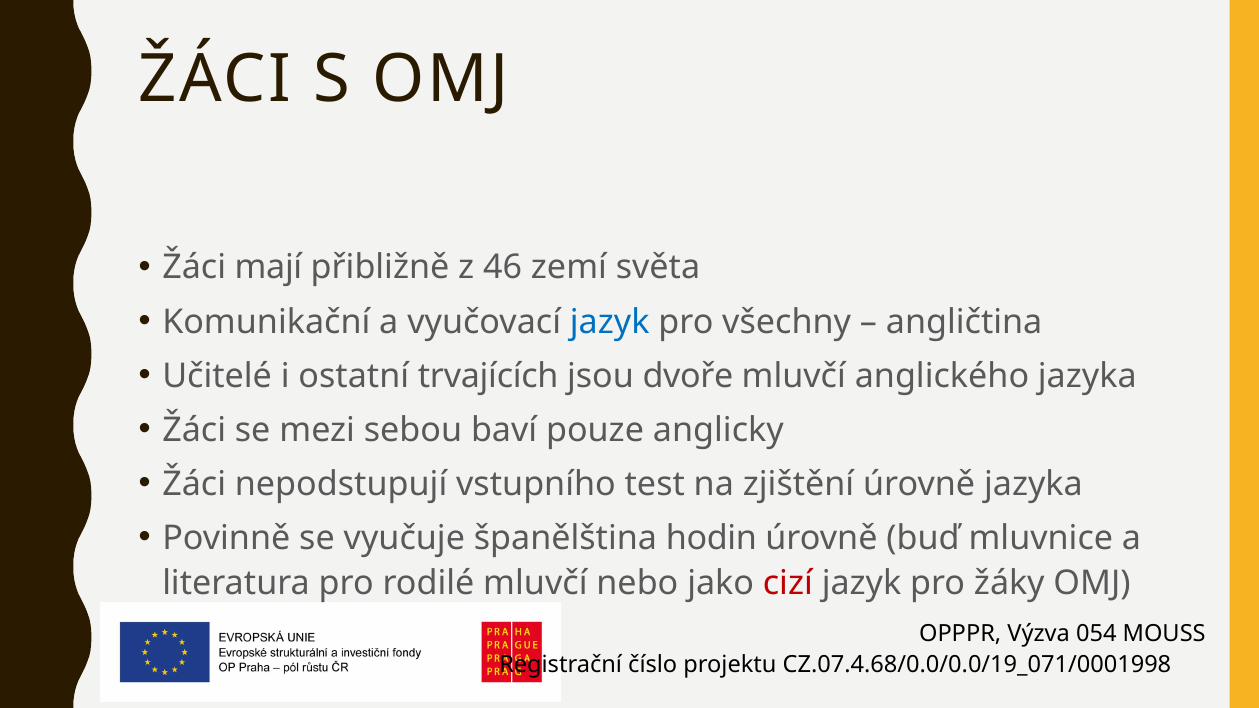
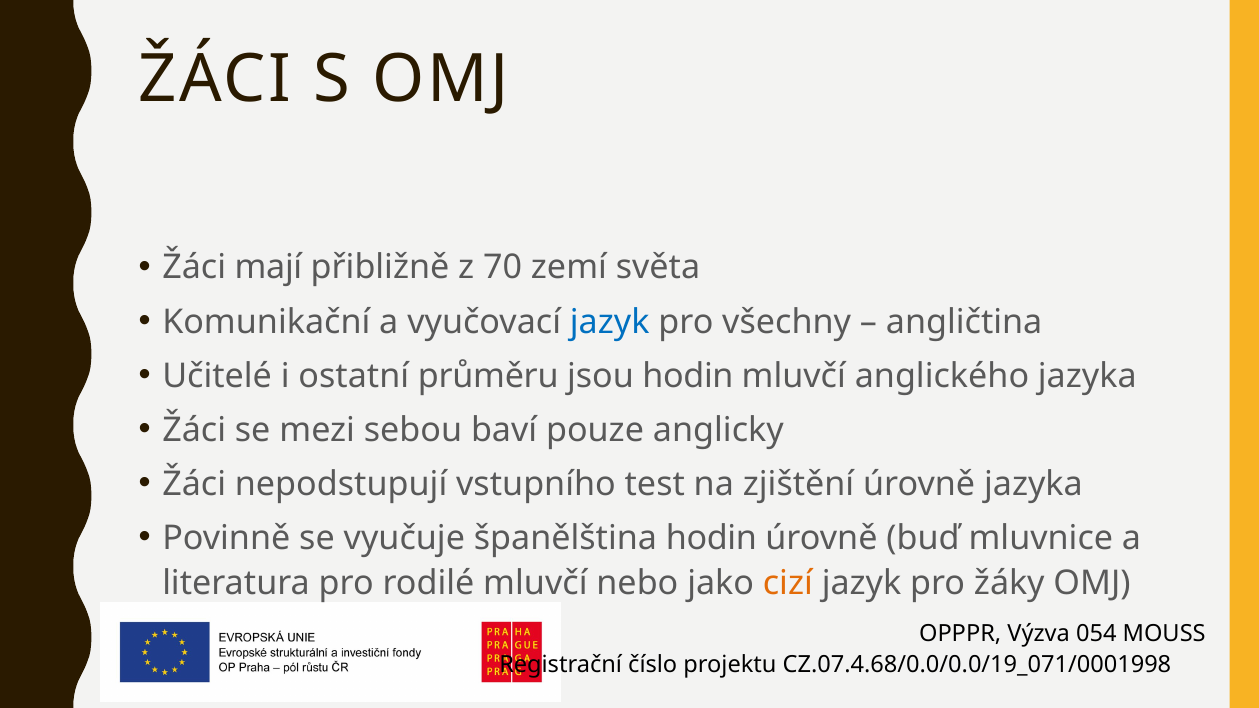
46: 46 -> 70 (503, 268)
trvajících: trvajících -> průměru (488, 376)
jsou dvoře: dvoře -> hodin (688, 376)
cizí colour: red -> orange (788, 584)
